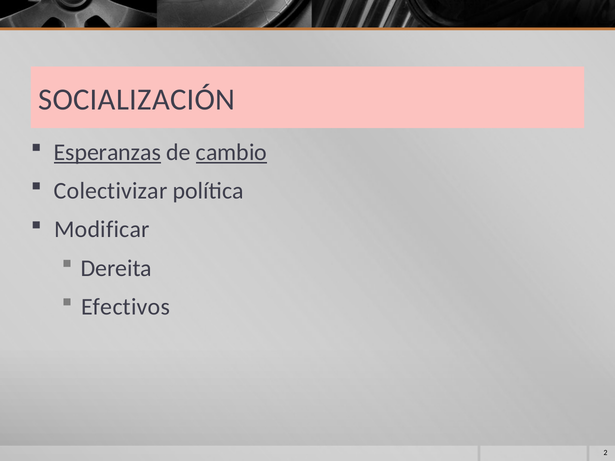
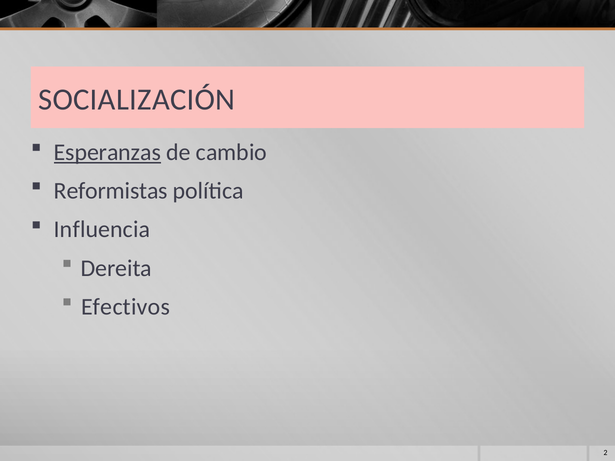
cambio underline: present -> none (232, 152)
Colectivizar: Colectivizar -> Reformistas (111, 191)
Modificar: Modificar -> Influencia (102, 230)
